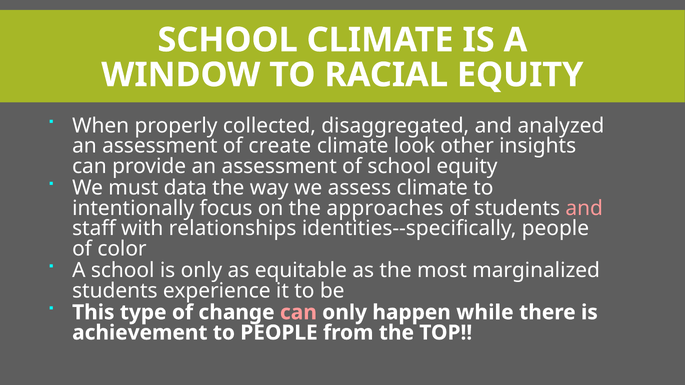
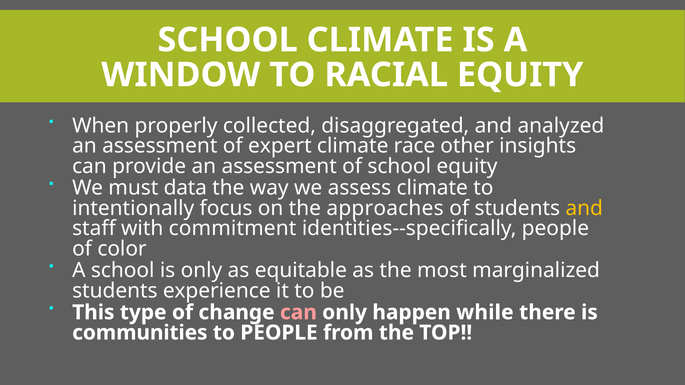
create: create -> expert (280, 146)
look: look -> race (414, 146)
and colour: pink -> yellow (584, 208)
relationships: relationships -> commitment (233, 229)
achievement: achievement -> communities (140, 333)
